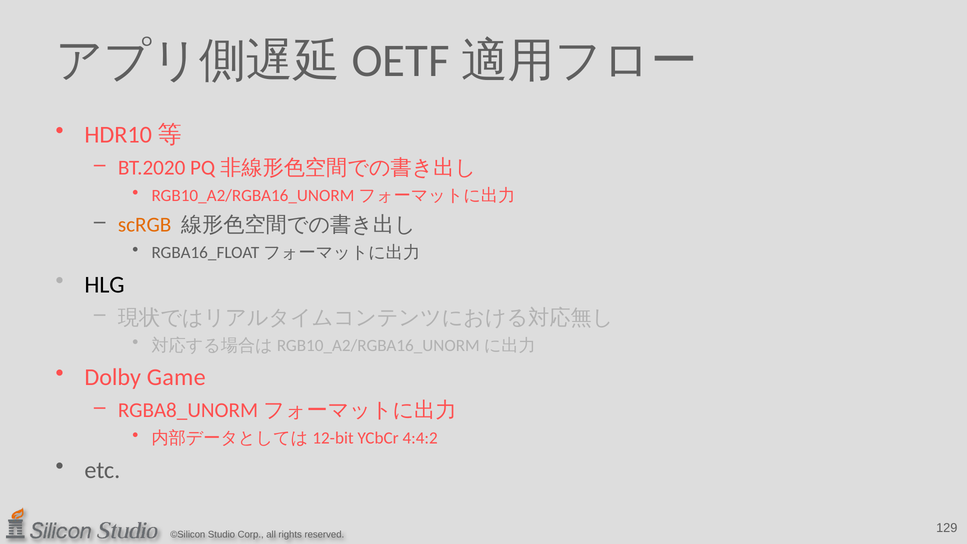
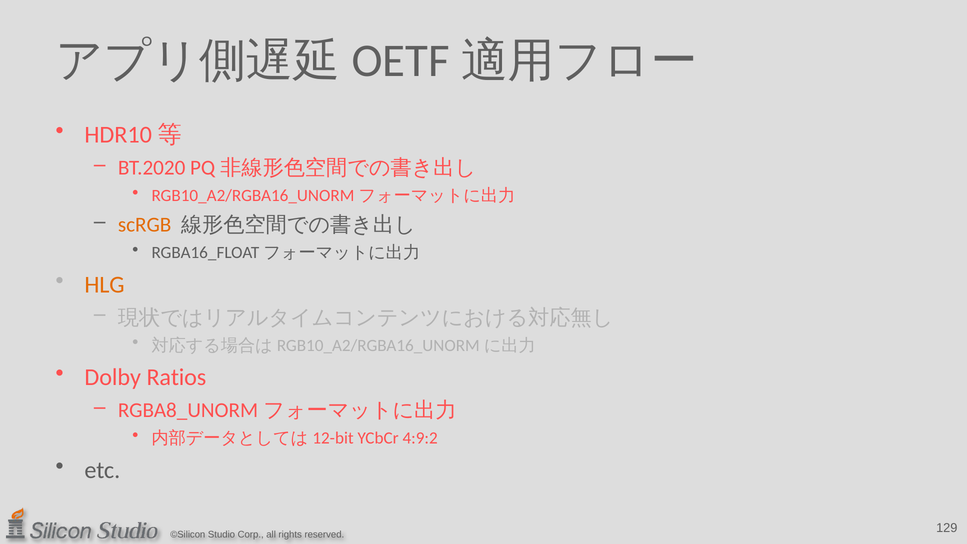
HLG colour: black -> orange (104, 285)
Game: Game -> Ratios (176, 377)
4:4:2: 4:4:2 -> 4:9:2 (420, 438)
